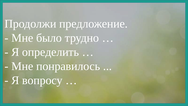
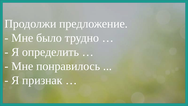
вопросу: вопросу -> признак (42, 80)
